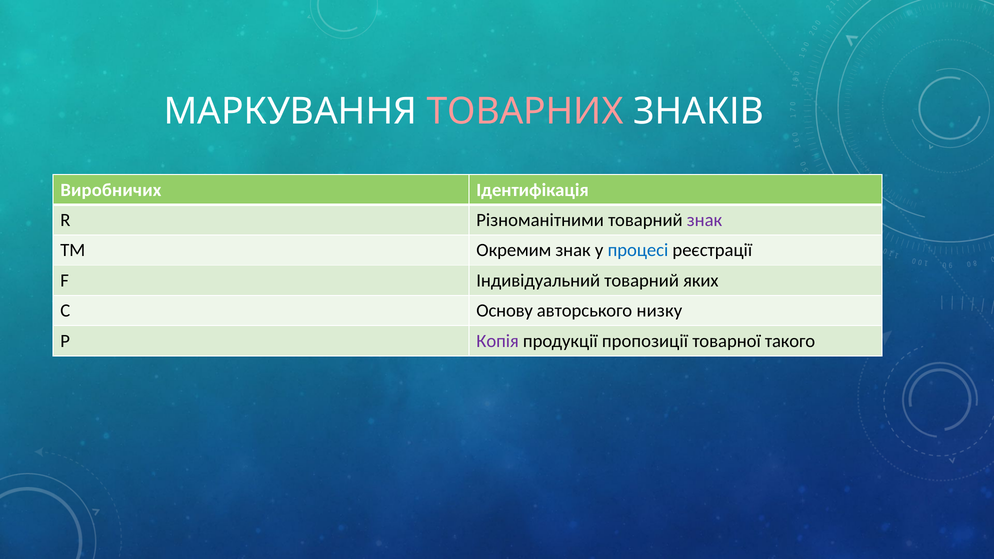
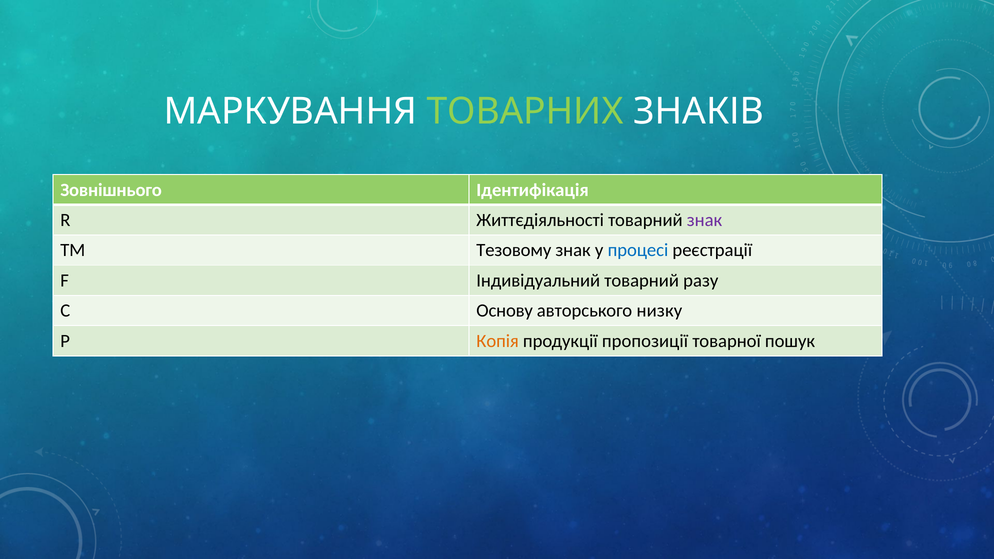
ТОВАРНИХ colour: pink -> light green (525, 112)
Виробничих: Виробничих -> Зовнішнього (111, 190)
Різноманітними: Різноманітними -> Життєдіяльності (540, 220)
Окремим: Окремим -> Тезовому (514, 250)
яких: яких -> разу (701, 281)
Копія colour: purple -> orange (498, 341)
такого: такого -> пошук (790, 341)
